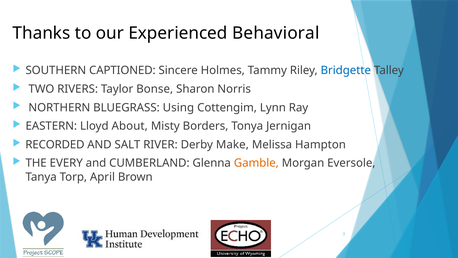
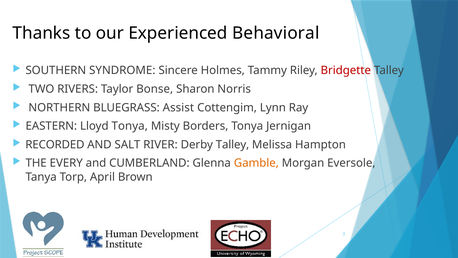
CAPTIONED: CAPTIONED -> SYNDROME (122, 70)
Bridgette colour: blue -> red (346, 70)
Using: Using -> Assist (178, 107)
Lloyd About: About -> Tonya (130, 126)
Derby Make: Make -> Talley (233, 144)
